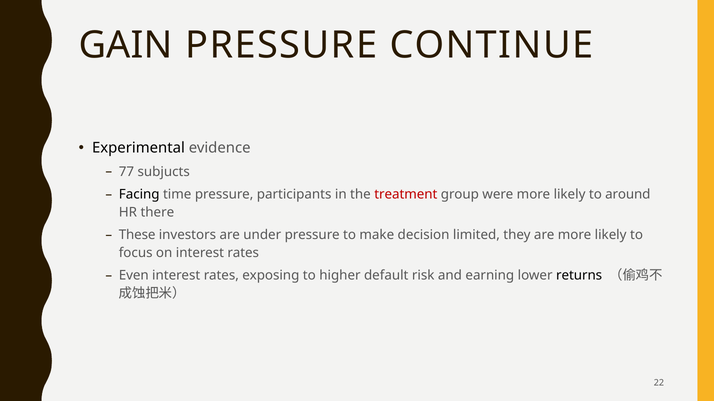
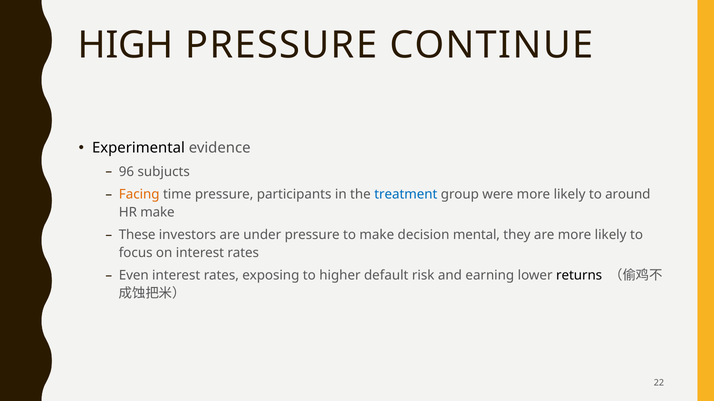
GAIN: GAIN -> HIGH (126, 45)
77: 77 -> 96 (126, 172)
Facing colour: black -> orange (139, 195)
treatment colour: red -> blue (406, 195)
HR there: there -> make (157, 212)
limited: limited -> mental (476, 235)
